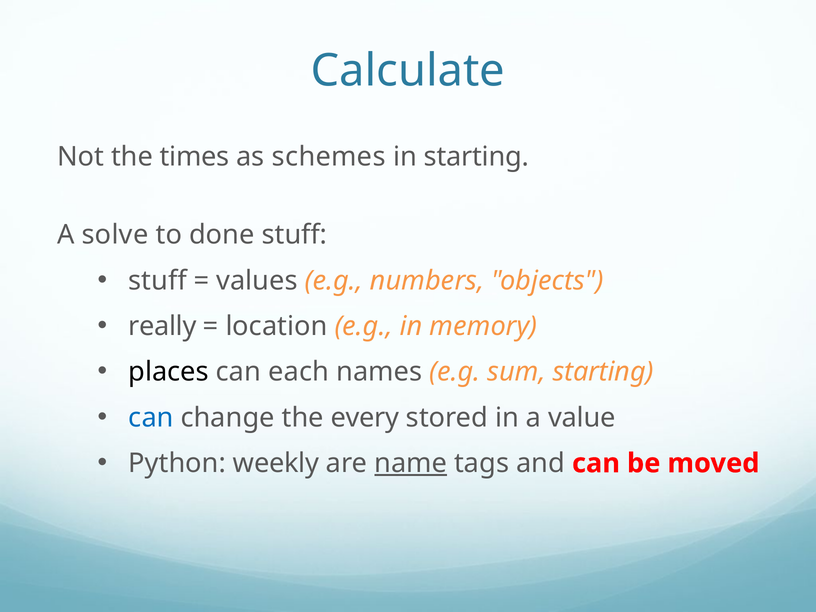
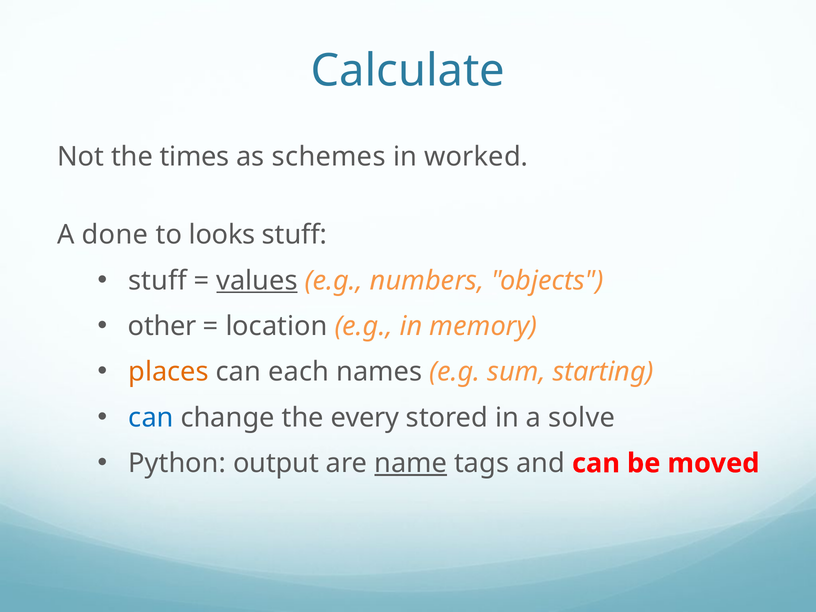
in starting: starting -> worked (476, 157)
solve: solve -> done (115, 235)
done: done -> looks (222, 235)
values underline: none -> present (257, 281)
really: really -> other (162, 326)
places colour: black -> orange (169, 372)
value: value -> solve (582, 418)
weekly: weekly -> output (276, 463)
